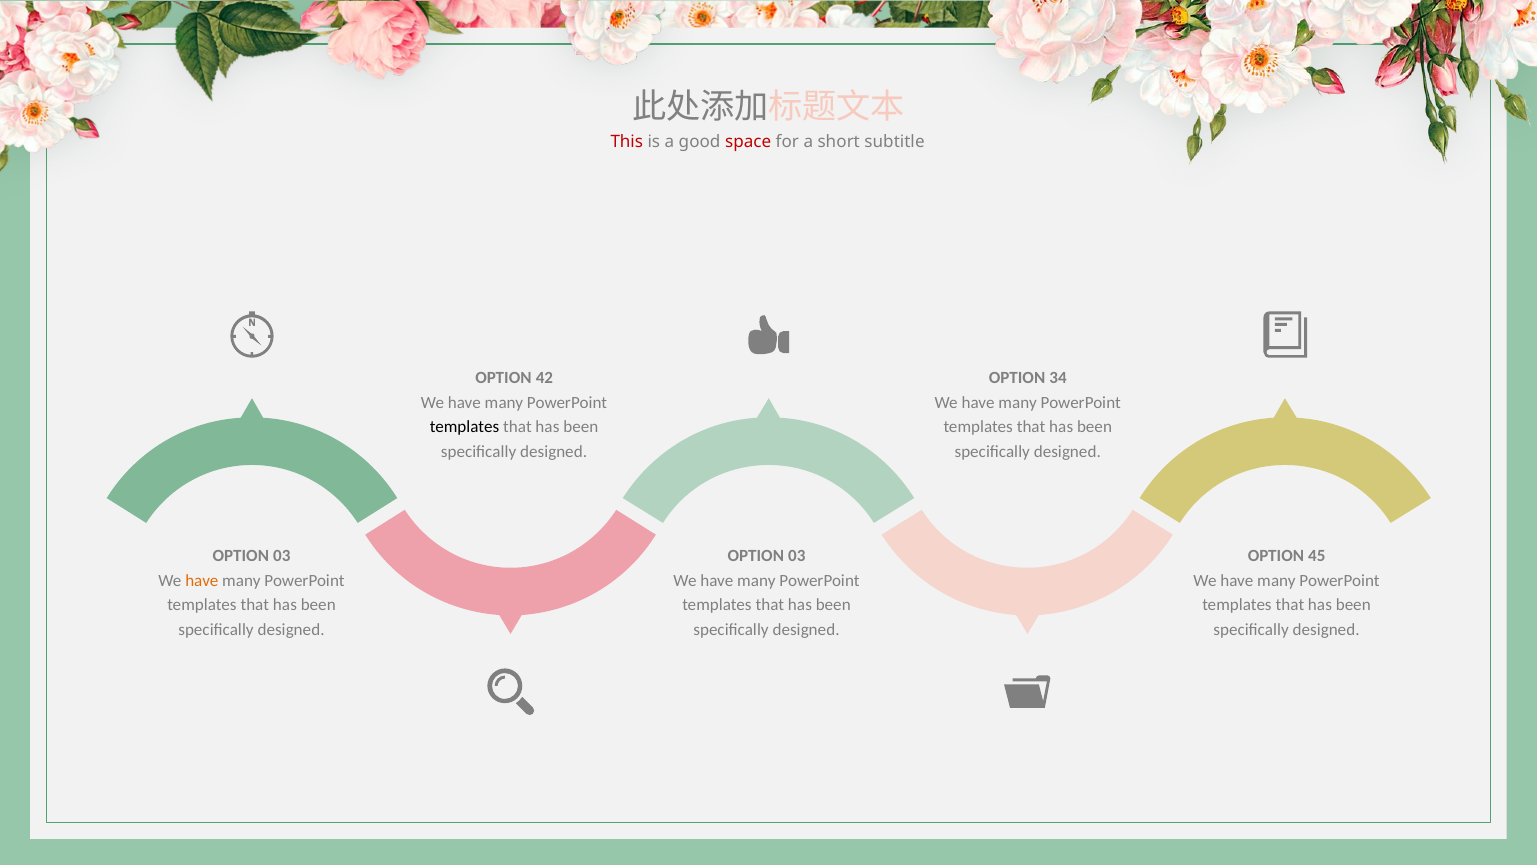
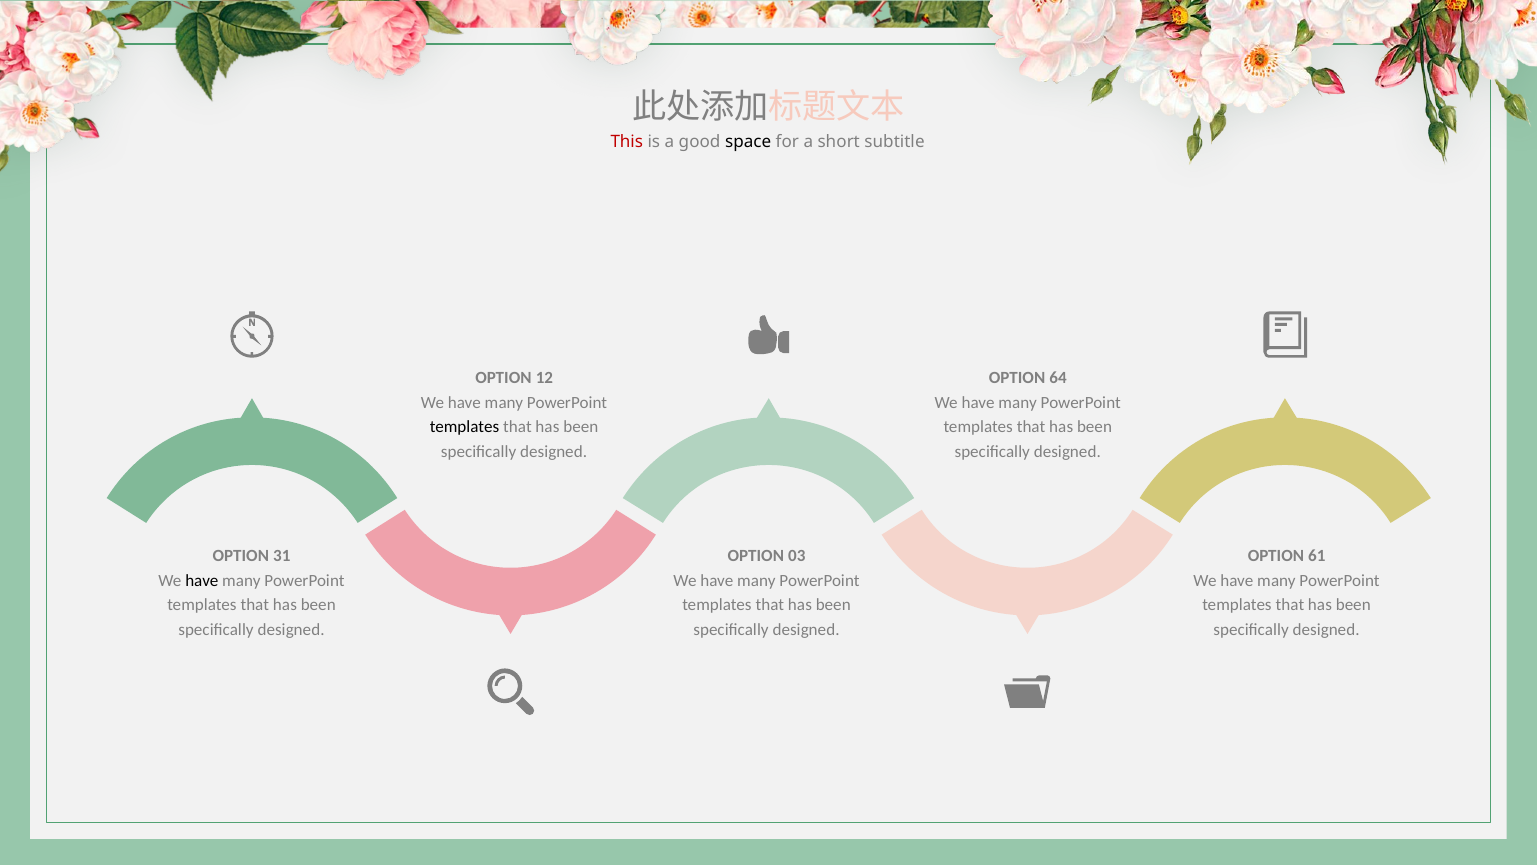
space colour: red -> black (748, 142)
42: 42 -> 12 (544, 378)
34: 34 -> 64 (1058, 378)
03: 03 -> 31 (282, 556)
45: 45 -> 61 (1317, 556)
have colour: orange -> black (202, 580)
